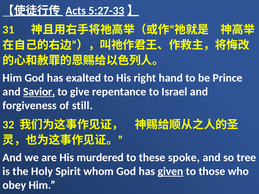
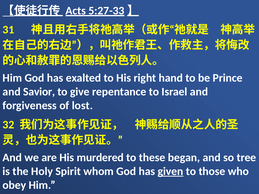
Savior underline: present -> none (39, 92)
still: still -> lost (82, 106)
spoke: spoke -> began (184, 158)
